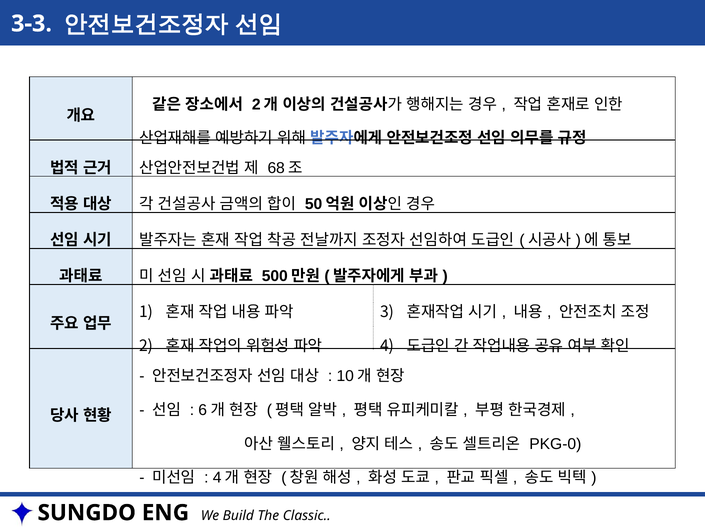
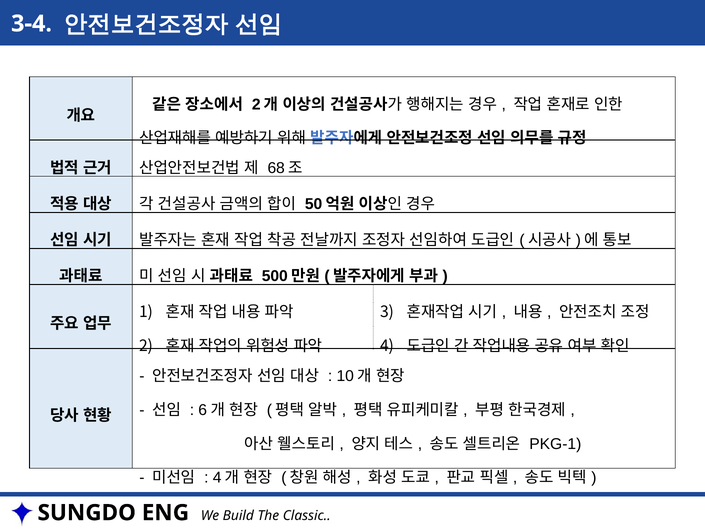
3-3: 3-3 -> 3-4 (32, 24)
PKG-0: PKG-0 -> PKG-1 (555, 444)
